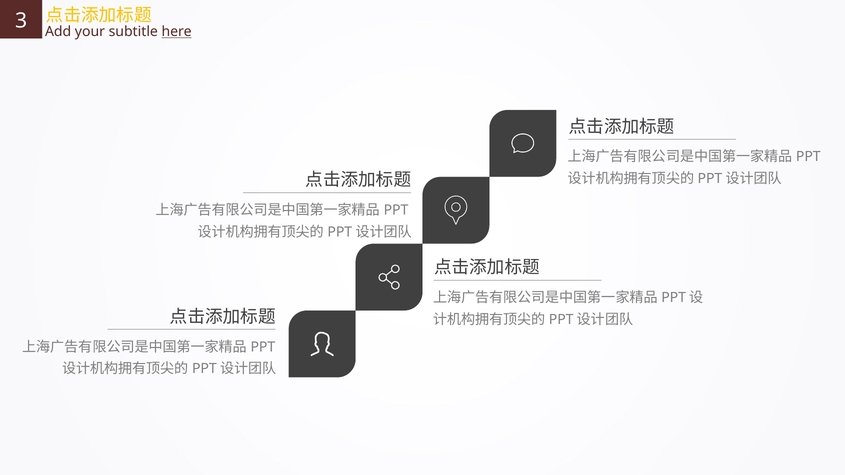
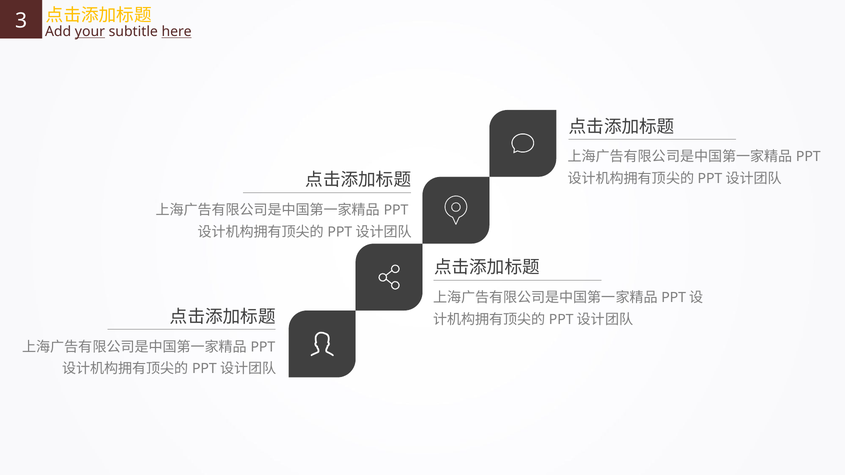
your underline: none -> present (90, 32)
